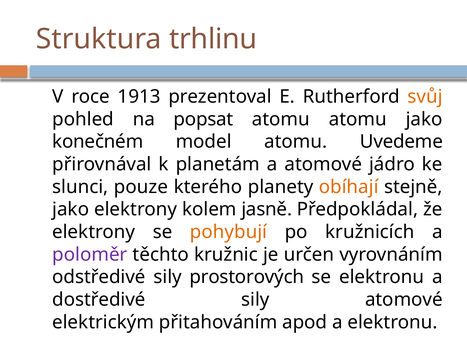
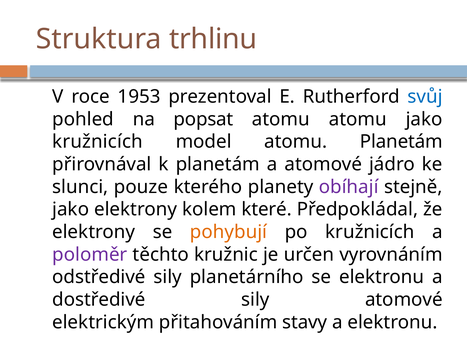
1913: 1913 -> 1953 (139, 97)
svůj colour: orange -> blue (425, 97)
konečném: konečném -> kružnicích (98, 142)
atomu Uvedeme: Uvedeme -> Planetám (401, 142)
obíhají colour: orange -> purple (349, 187)
jasně: jasně -> které (267, 210)
prostorových: prostorových -> planetárního (247, 277)
apod: apod -> stavy (305, 322)
